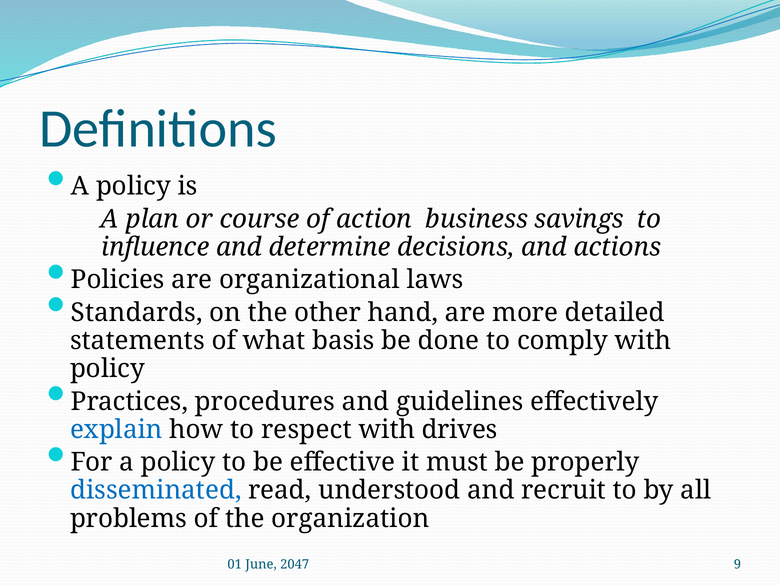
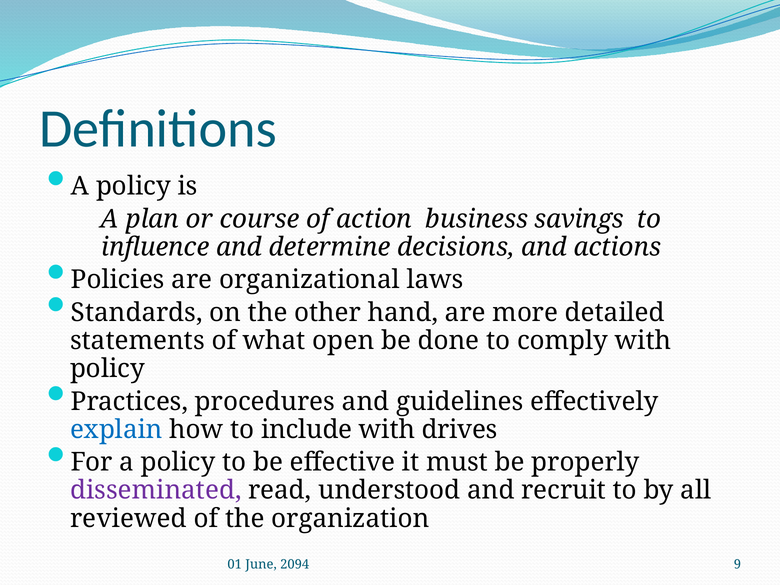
basis: basis -> open (343, 341)
respect: respect -> include (307, 430)
disseminated colour: blue -> purple (156, 490)
problems: problems -> reviewed (128, 518)
2047: 2047 -> 2094 (295, 564)
